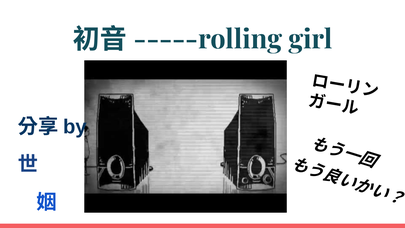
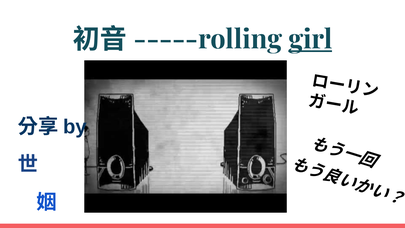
girl underline: none -> present (310, 39)
